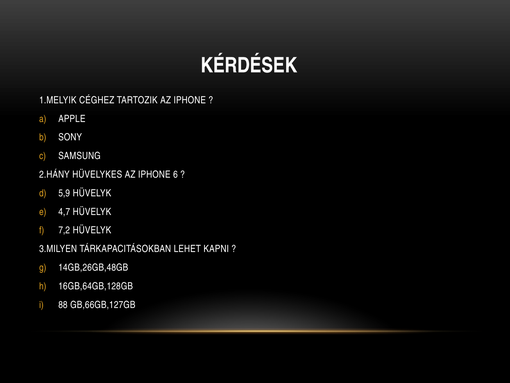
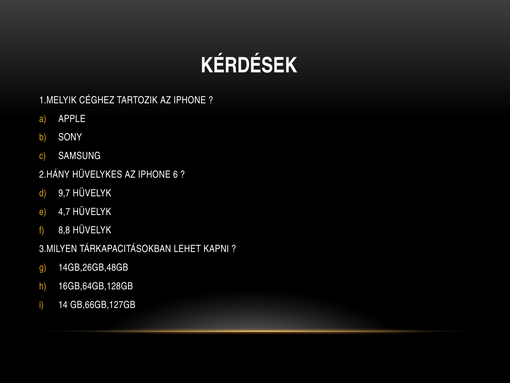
5,9: 5,9 -> 9,7 (64, 193)
7,2: 7,2 -> 8,8 (64, 230)
88: 88 -> 14 (63, 304)
